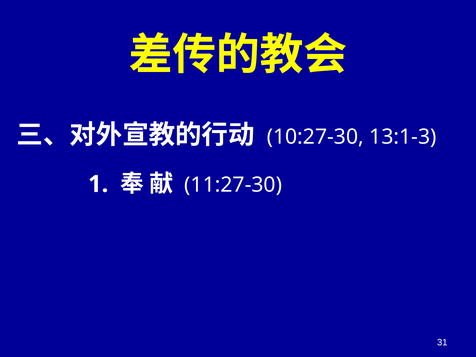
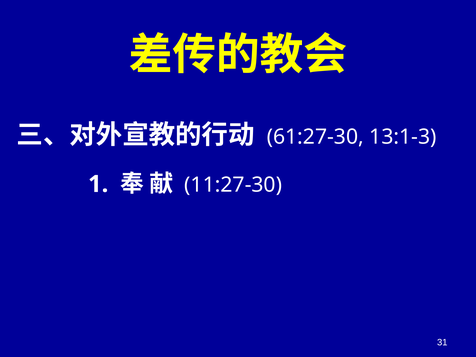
10:27-30: 10:27-30 -> 61:27-30 (315, 137)
